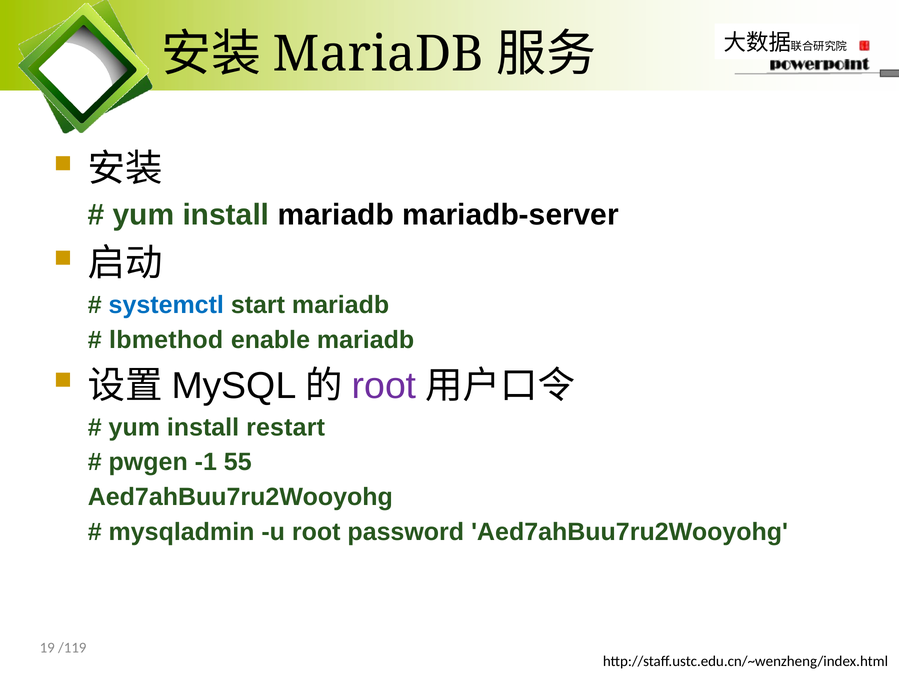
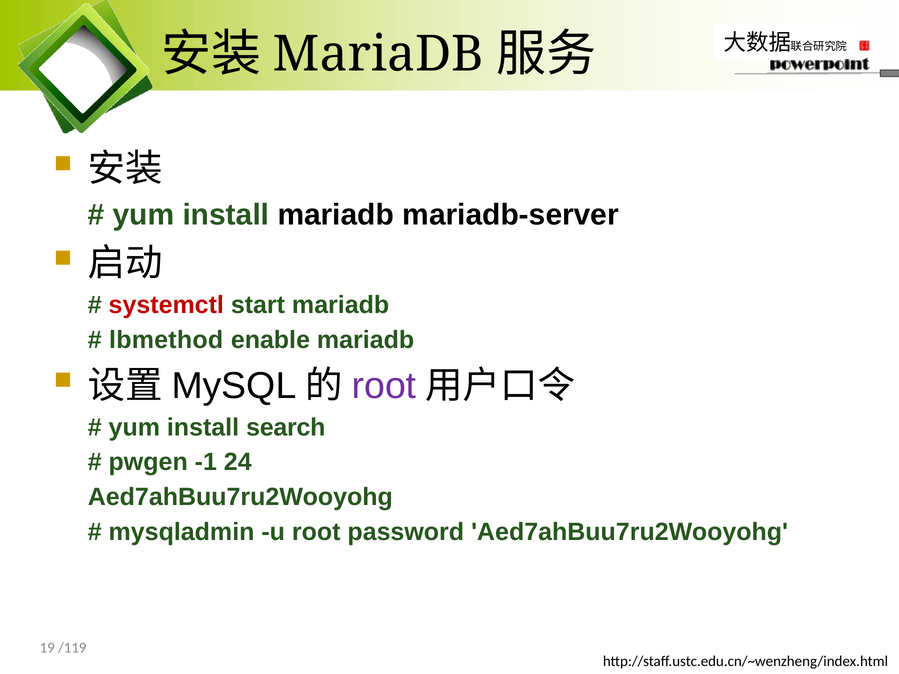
systemctl colour: blue -> red (166, 305)
restart: restart -> search (286, 427)
55: 55 -> 24 (238, 462)
